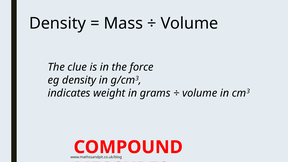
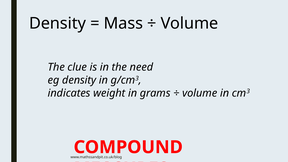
force: force -> need (142, 67)
